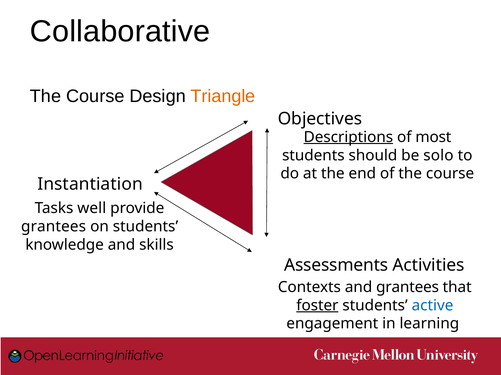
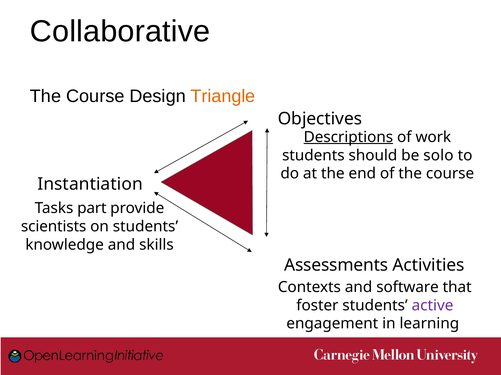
most: most -> work (433, 137)
well: well -> part (92, 209)
grantees: grantees -> scientists (54, 227)
and grantees: grantees -> software (408, 288)
foster underline: present -> none (317, 306)
active colour: blue -> purple (433, 306)
